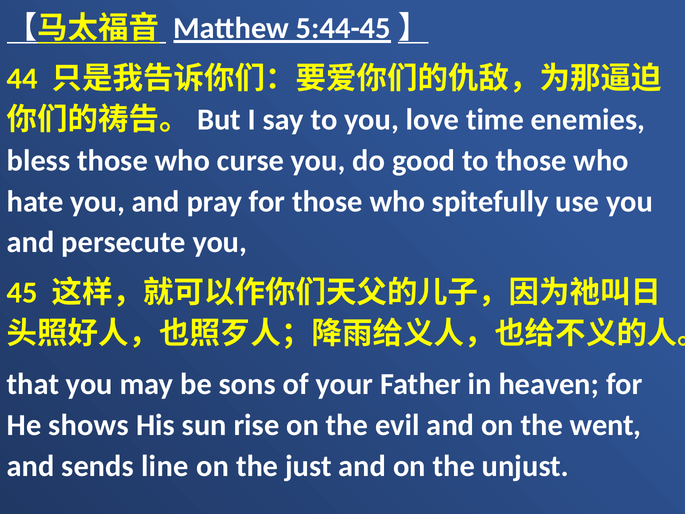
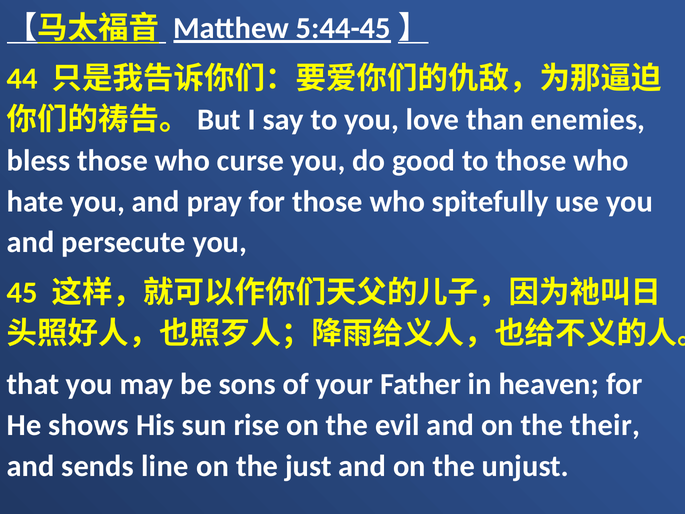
time: time -> than (495, 120)
went: went -> their (605, 425)
